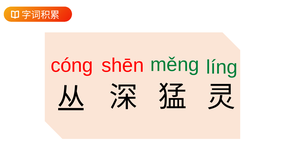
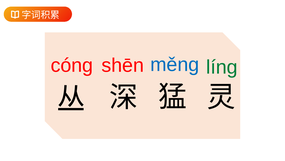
měnɡ colour: green -> blue (175, 64)
